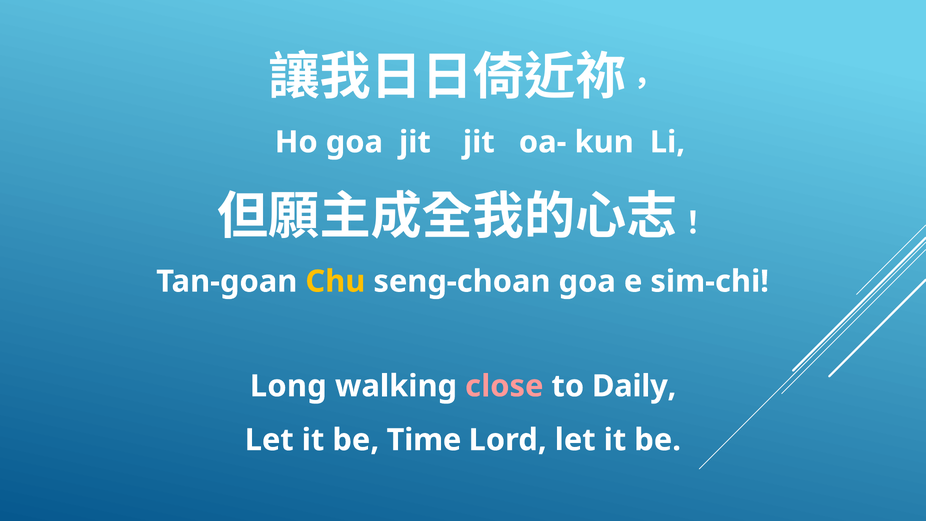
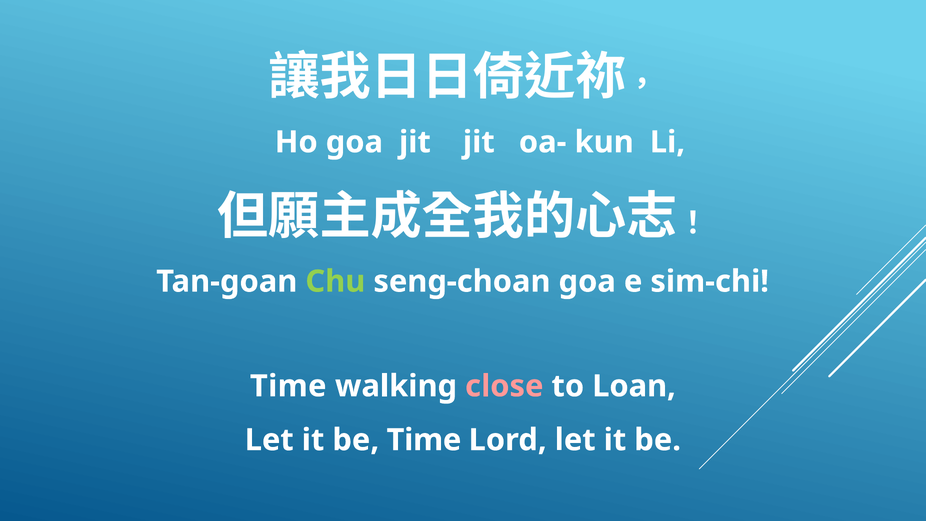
Chu colour: yellow -> light green (335, 281)
Long: Long -> Time (288, 386)
Daily: Daily -> Loan (634, 386)
